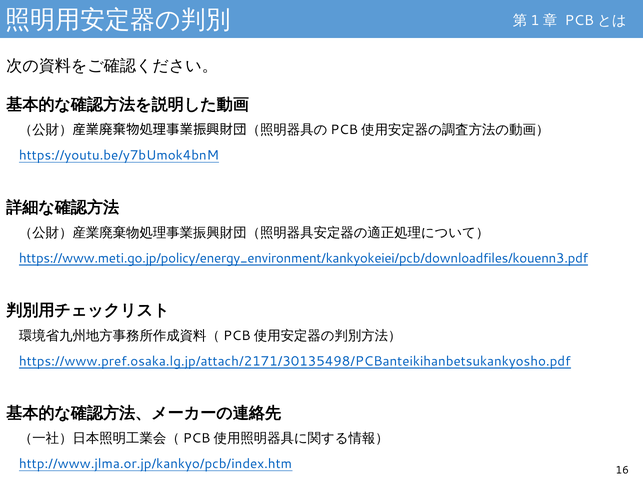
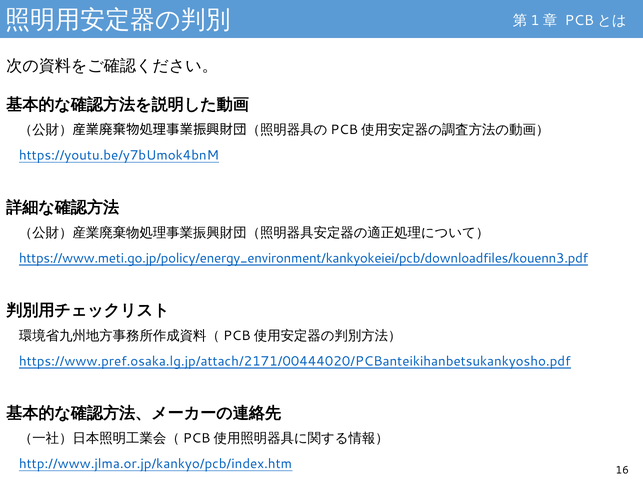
https://www.pref.osaka.lg.jp/attach/2171/30135498/PCBanteikihanbetsukankyosho.pdf: https://www.pref.osaka.lg.jp/attach/2171/30135498/PCBanteikihanbetsukankyosho.pdf -> https://www.pref.osaka.lg.jp/attach/2171/00444020/PCBanteikihanbetsukankyosho.pdf (295, 361)
